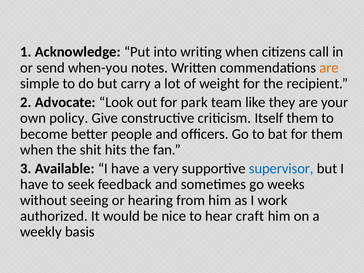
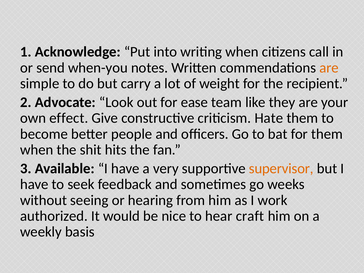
park: park -> ease (194, 102)
policy: policy -> effect (69, 118)
Itself: Itself -> Hate (269, 118)
supervisor colour: blue -> orange (281, 169)
